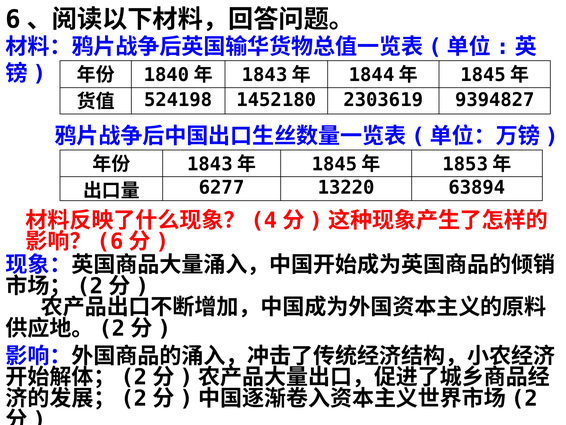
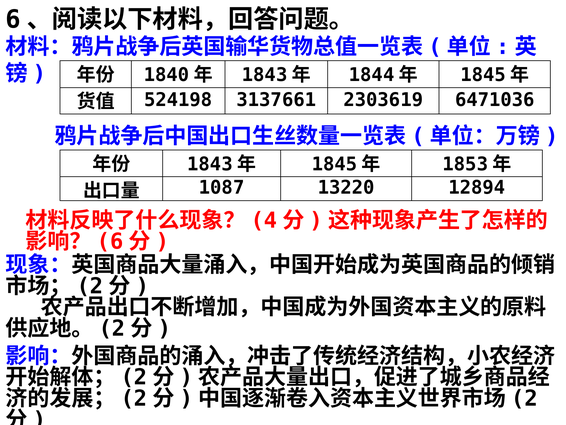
1452180: 1452180 -> 3137661 (276, 100)
9394827: 9394827 -> 6471036 (495, 100)
6277: 6277 -> 1087 (222, 188)
63894: 63894 -> 12894 (477, 188)
